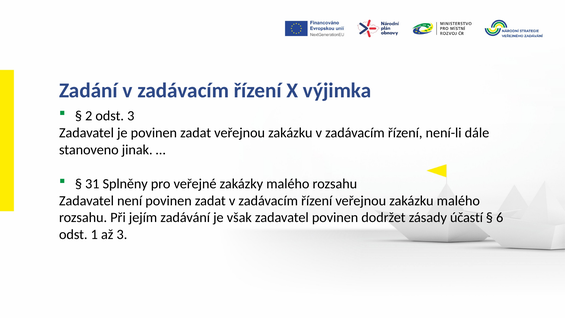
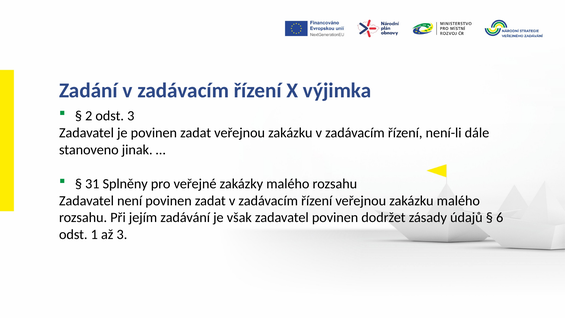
účastí: účastí -> údajů (466, 218)
